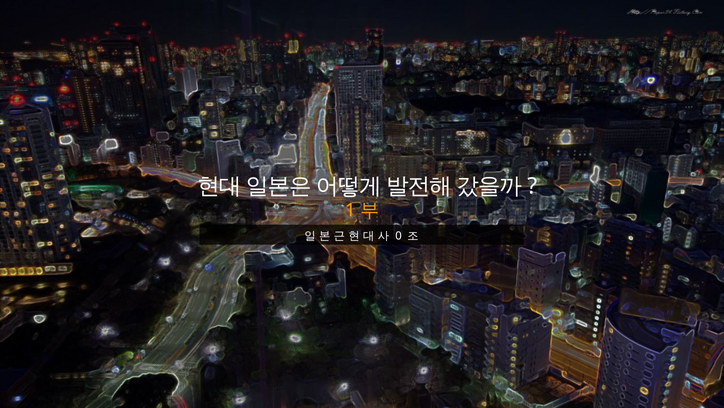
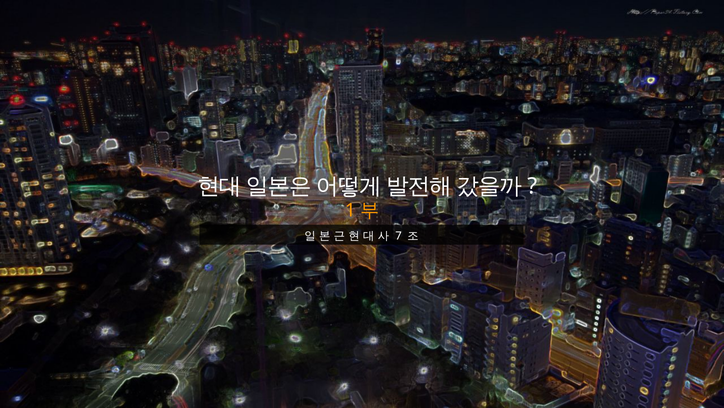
0: 0 -> 7 (398, 236)
